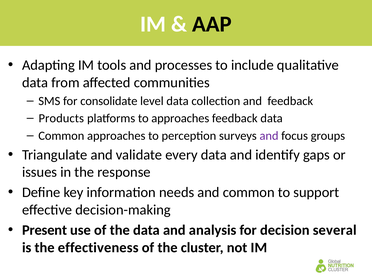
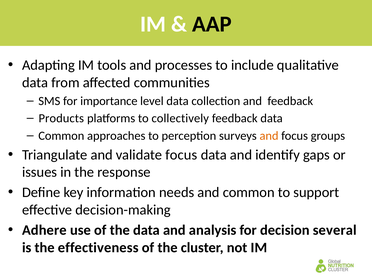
consolidate: consolidate -> importance (109, 101)
to approaches: approaches -> collectively (180, 118)
and colour: purple -> orange (269, 136)
validate every: every -> focus (181, 155)
Present: Present -> Adhere (44, 230)
